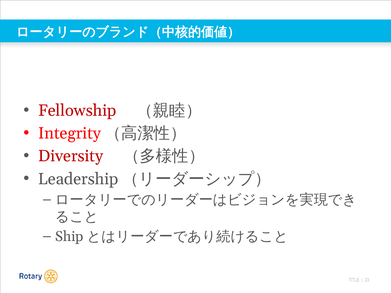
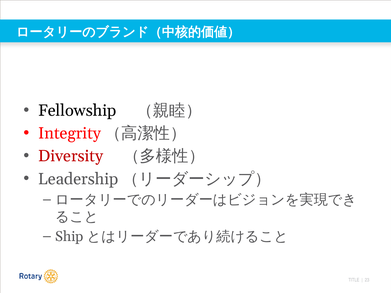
Fellowship colour: red -> black (77, 111)
